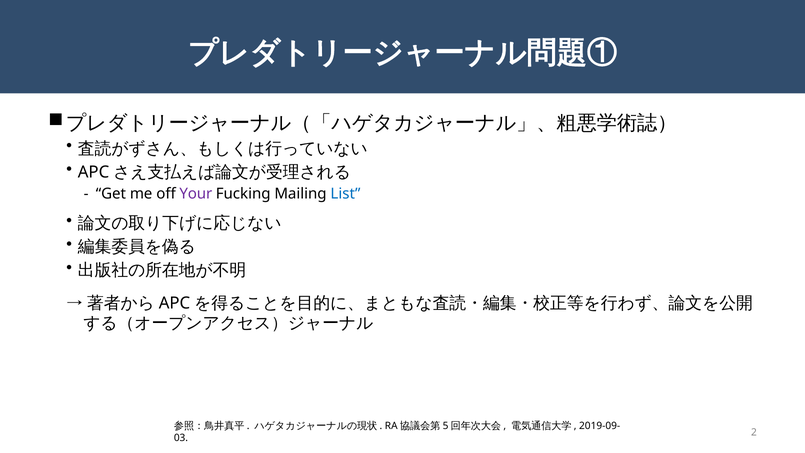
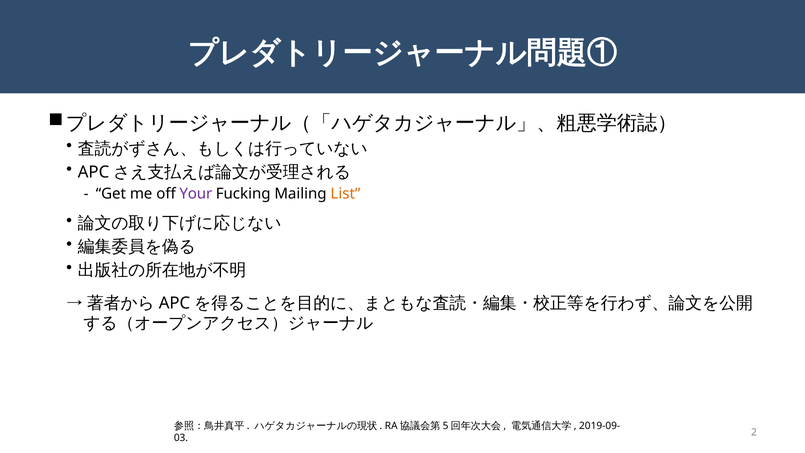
List colour: blue -> orange (345, 194)
